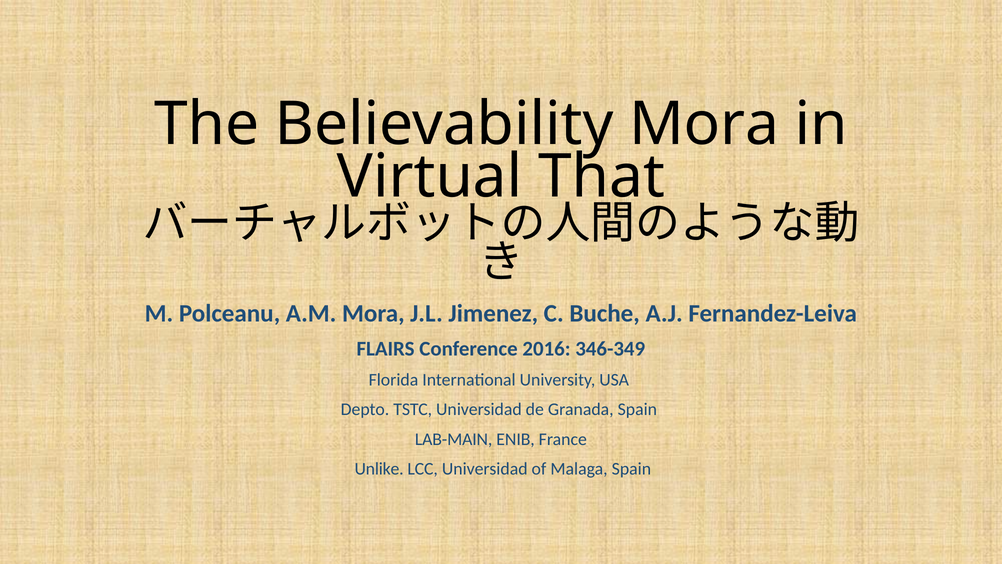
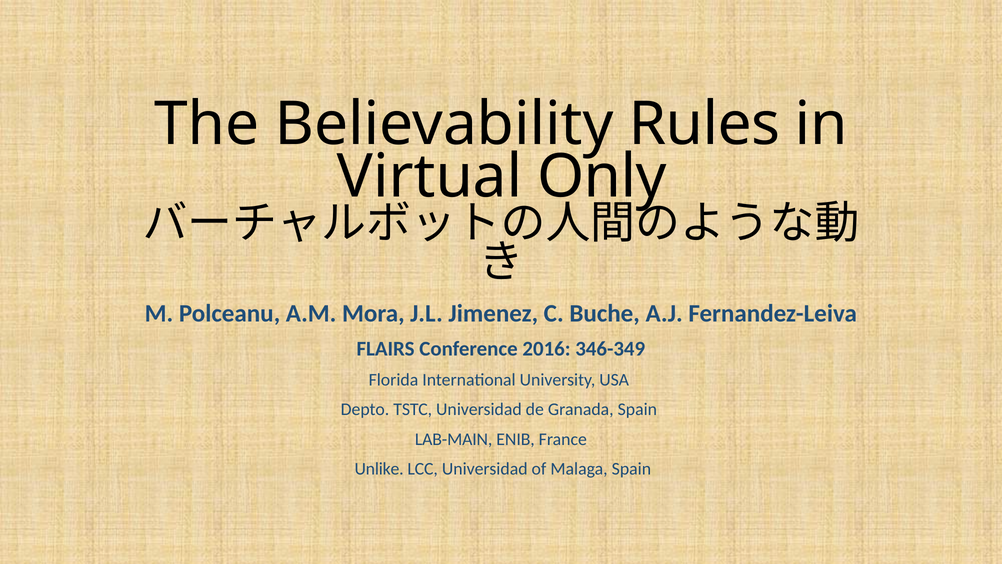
Believability Mora: Mora -> Rules (704, 124)
That: That -> Only (602, 177)
